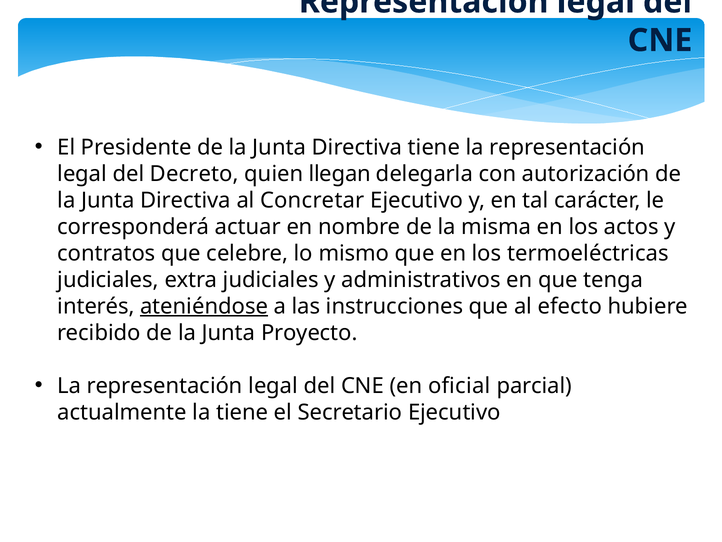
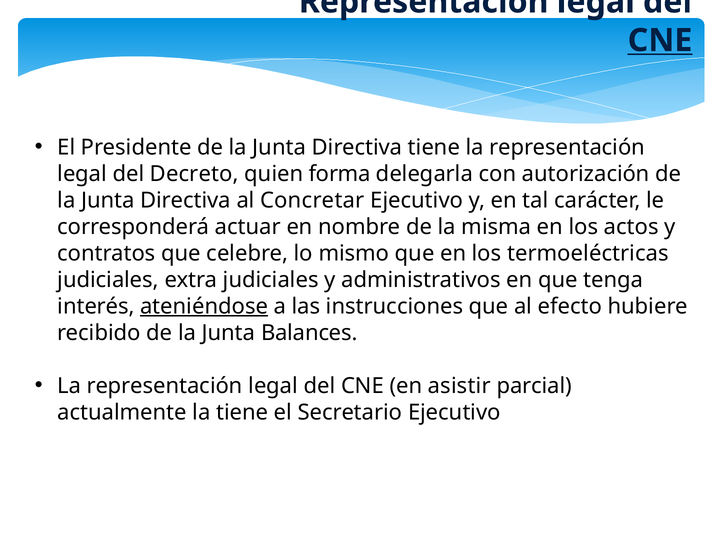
CNE underline: none -> present (660, 40)
llegan: llegan -> forma (340, 174)
Proyecto: Proyecto -> Balances (309, 333)
oficial: oficial -> asistir (459, 385)
